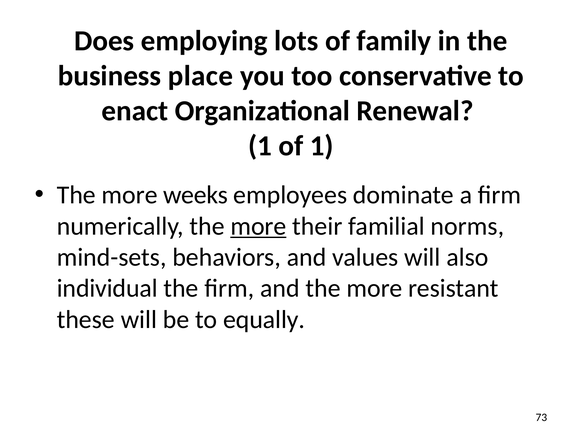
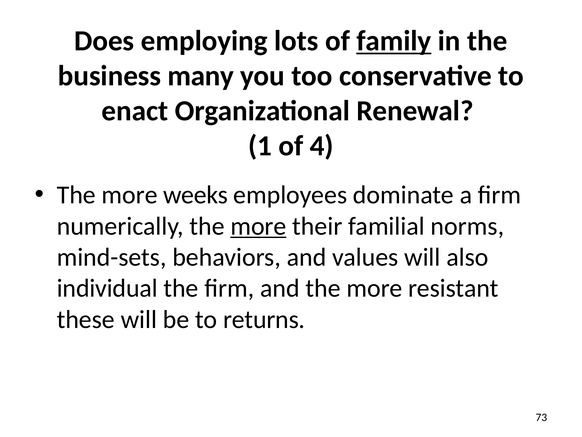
family underline: none -> present (394, 41)
place: place -> many (201, 76)
of 1: 1 -> 4 (322, 146)
equally: equally -> returns (264, 319)
